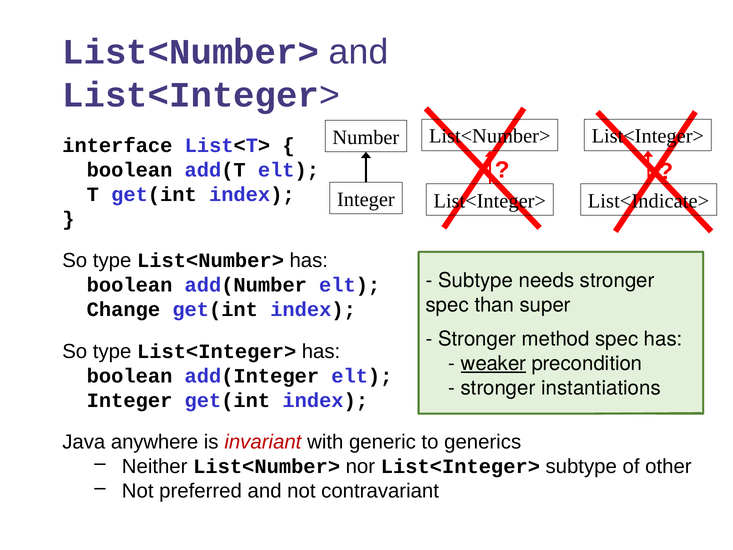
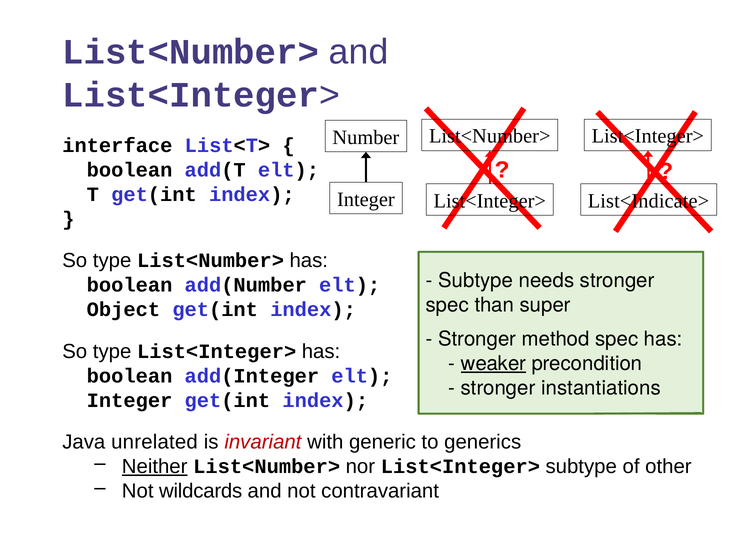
Change: Change -> Object (123, 310)
anywhere: anywhere -> unrelated (154, 442)
Neither underline: none -> present (155, 466)
preferred: preferred -> wildcards (201, 491)
